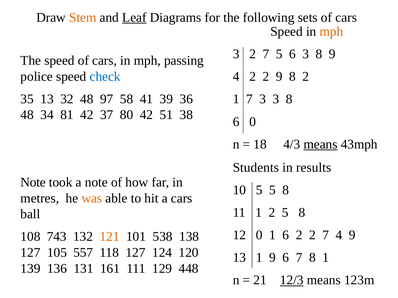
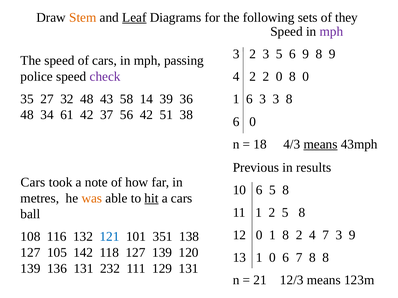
sets of cars: cars -> they (346, 17)
mph colour: orange -> purple (331, 32)
3 2 7: 7 -> 3 (266, 54)
6 3: 3 -> 9 (306, 54)
check colour: blue -> purple (105, 77)
2 9: 9 -> 0 (279, 77)
8 2: 2 -> 0 (306, 77)
35 13: 13 -> 27 (47, 99)
97: 97 -> 43 (107, 99)
41: 41 -> 14 (146, 99)
1 7: 7 -> 6 (249, 99)
81: 81 -> 61 (67, 115)
80: 80 -> 56 (127, 115)
Students: Students -> Previous (256, 168)
Note: Note -> Cars (33, 183)
10 5: 5 -> 6 (259, 190)
hit underline: none -> present (151, 199)
1 6: 6 -> 8 (286, 235)
2: 2 -> 4 (312, 235)
7 4: 4 -> 3 (339, 235)
743: 743 -> 116 (57, 237)
121 colour: orange -> blue (110, 237)
538: 538 -> 351 (163, 237)
557: 557 -> 142 (83, 253)
127 124: 124 -> 139 (162, 253)
1 9: 9 -> 0 (273, 258)
8 1: 1 -> 8 (326, 258)
161: 161 -> 232 (110, 269)
129 448: 448 -> 131 (189, 269)
12/3 underline: present -> none (292, 281)
